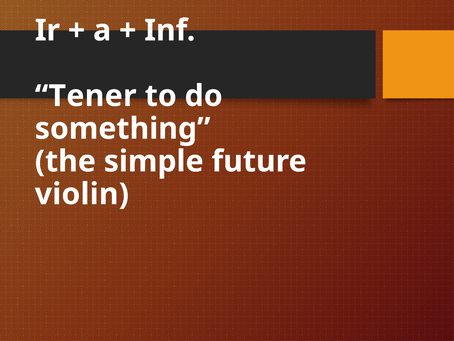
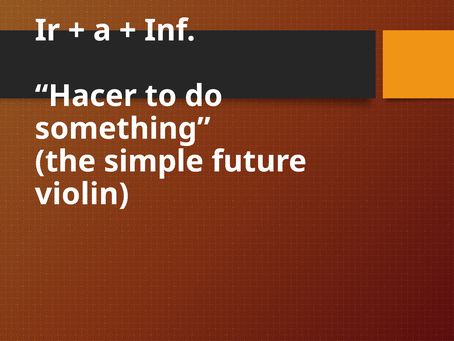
Tener: Tener -> Hacer (86, 96)
